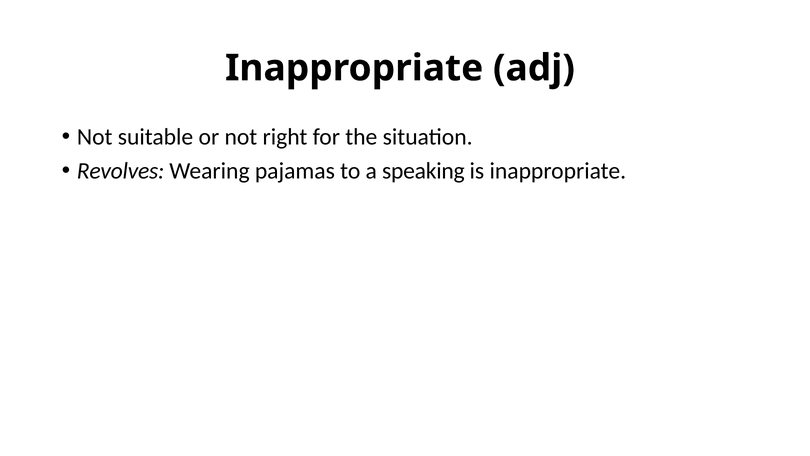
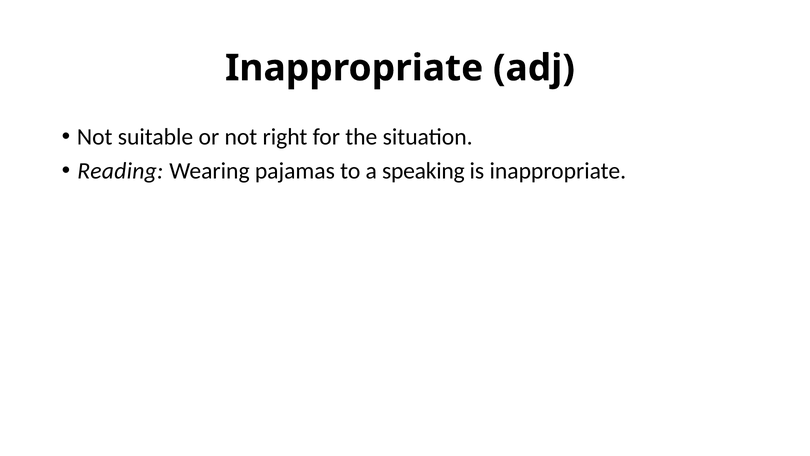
Revolves: Revolves -> Reading (120, 171)
